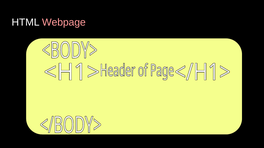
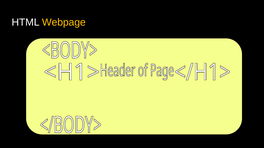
Webpage colour: pink -> yellow (64, 22)
